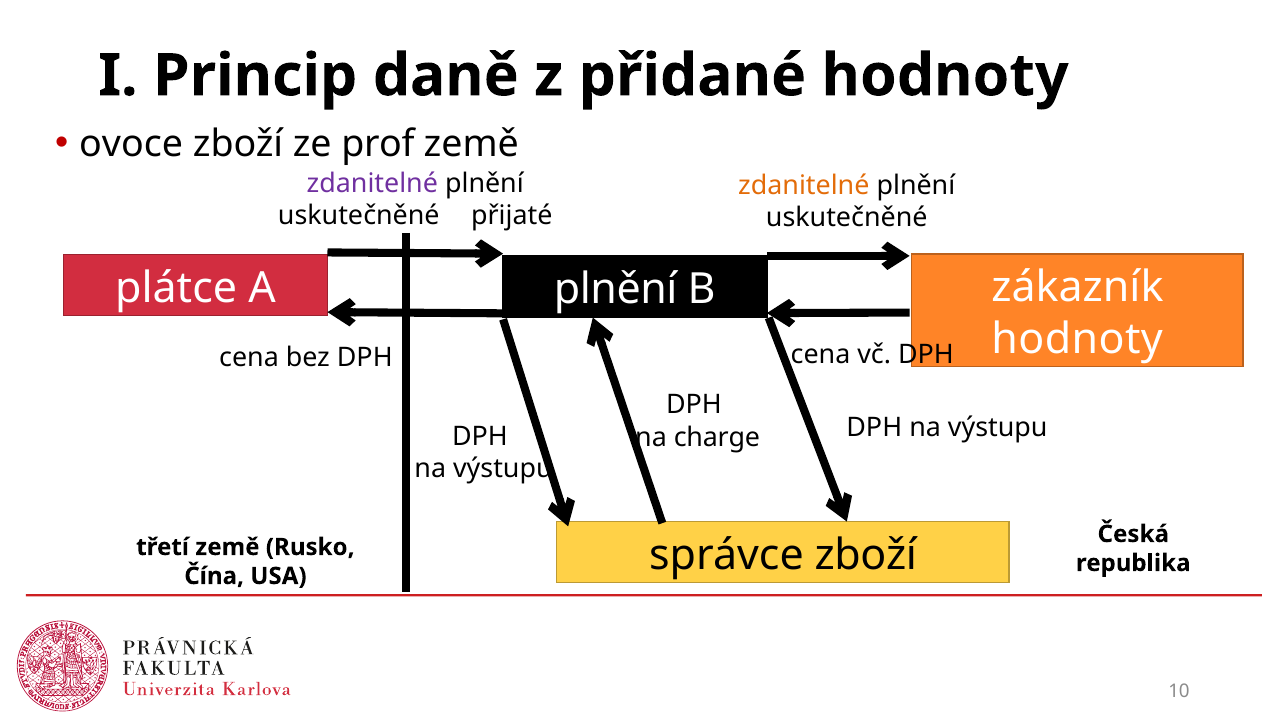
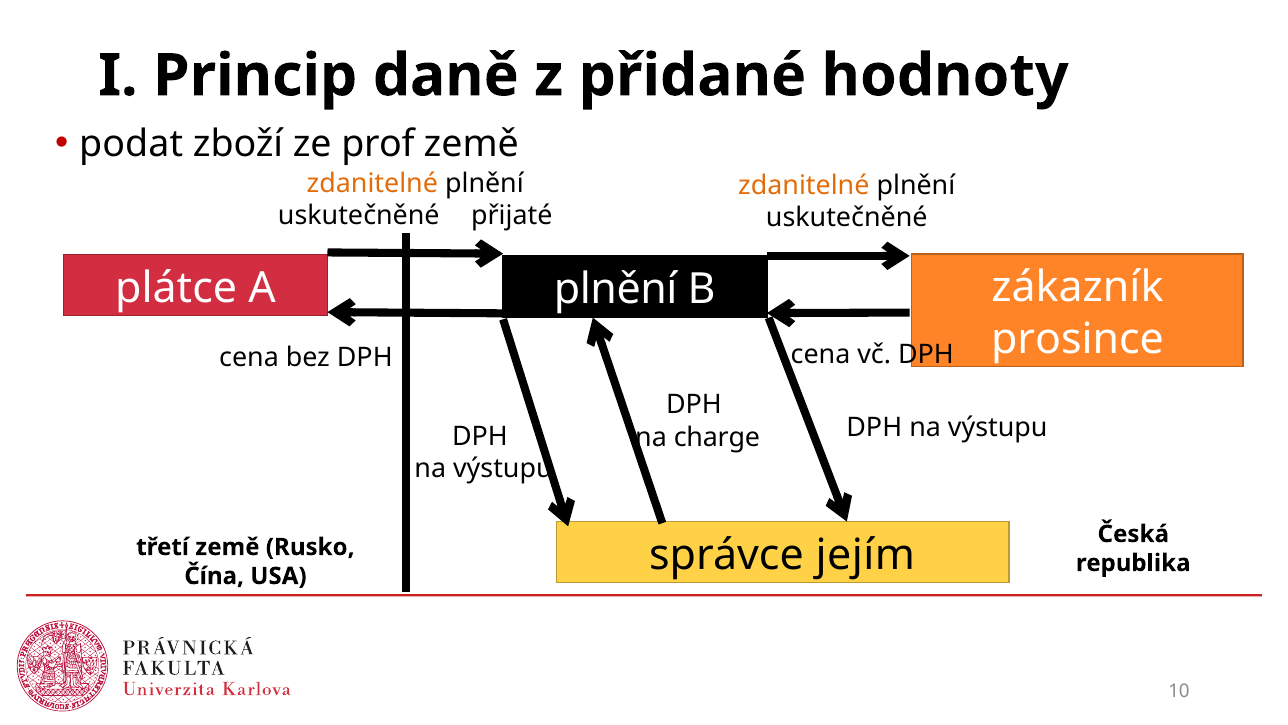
ovoce: ovoce -> podat (131, 144)
zdanitelné colour: purple -> orange (372, 183)
hodnoty: hodnoty -> prosince (1077, 339)
správce zboží: zboží -> jejím (865, 555)
